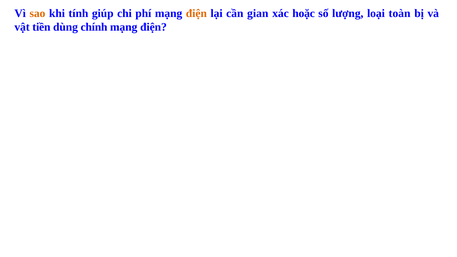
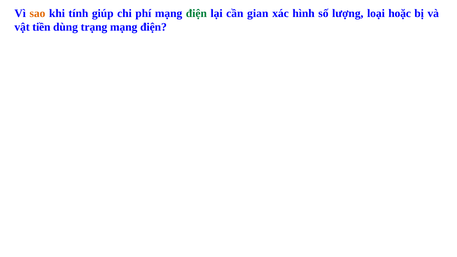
điện colour: orange -> green (196, 13)
hoặc: hoặc -> hình (304, 13)
toàn: toàn -> hoặc (400, 13)
chính: chính -> trạng (94, 27)
